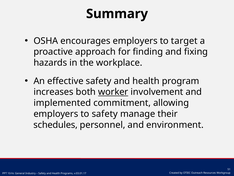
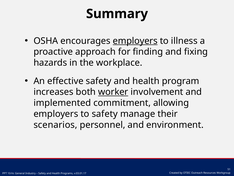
employers underline: none -> present (135, 41)
target: target -> illness (184, 41)
schedules: schedules -> scenarios (55, 124)
